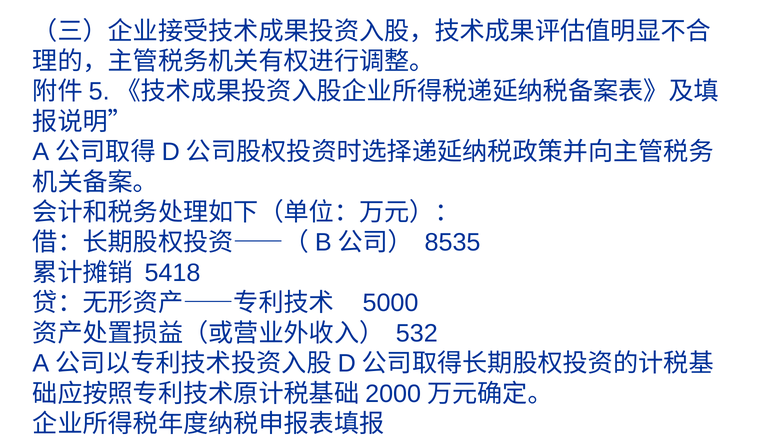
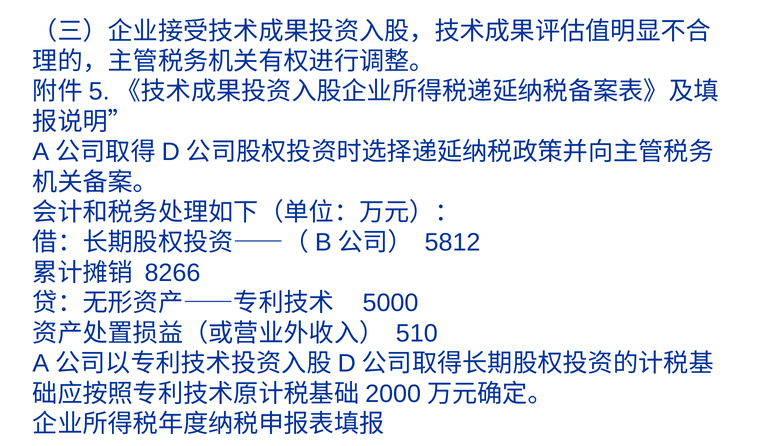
8535: 8535 -> 5812 (453, 242)
5418: 5418 -> 8266 (172, 272)
532: 532 -> 510 (417, 333)
